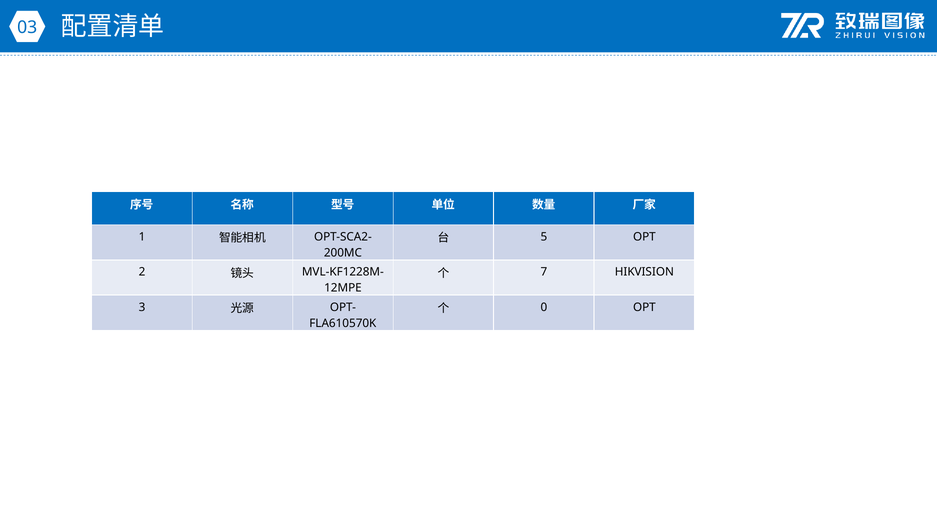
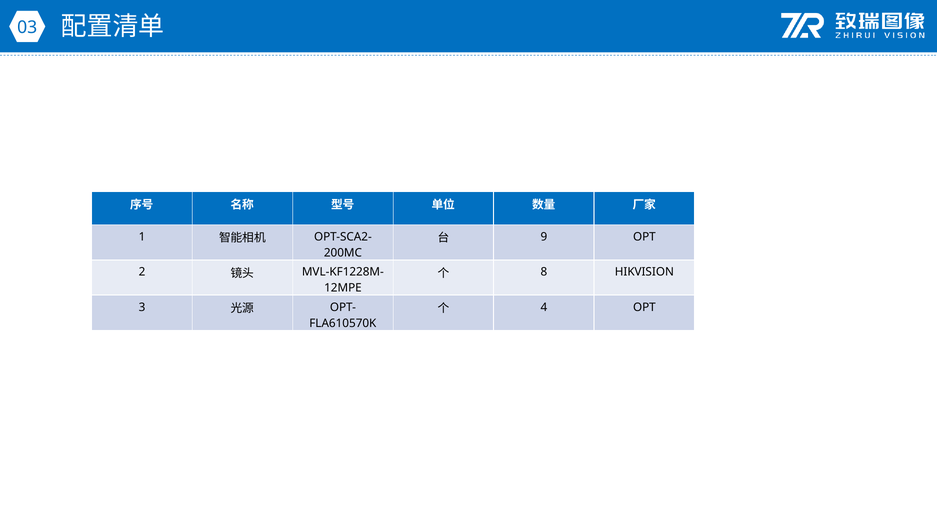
5: 5 -> 9 (544, 237)
7: 7 -> 8 (544, 272)
0: 0 -> 4 (544, 307)
